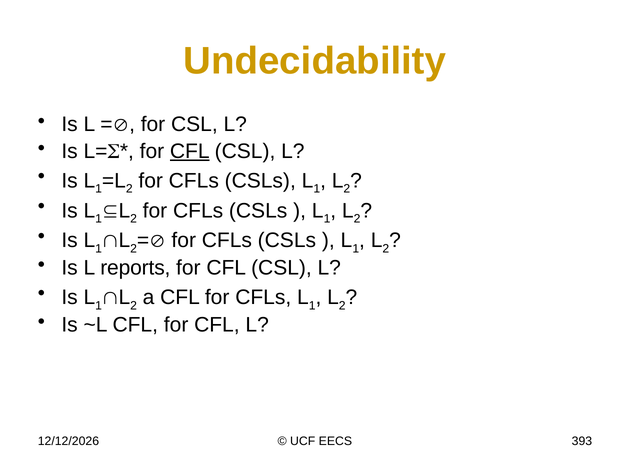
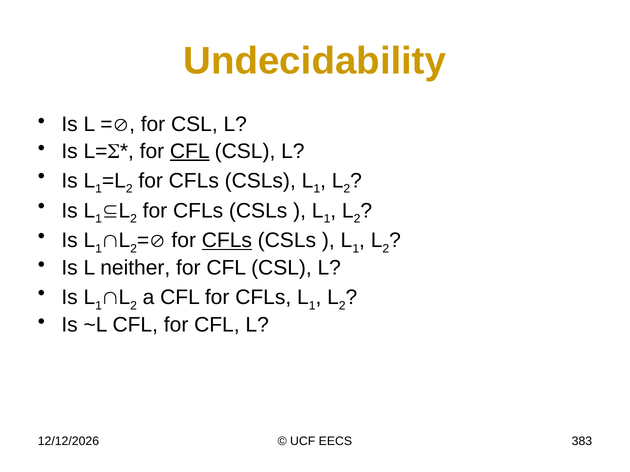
CFLs underline: none -> present (227, 241)
reports: reports -> neither (135, 268)
393: 393 -> 383 (582, 442)
